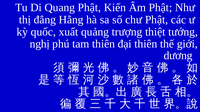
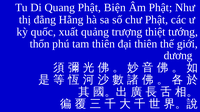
Kiến: Kiến -> Biện (115, 8)
nghị: nghị -> thổn (40, 44)
